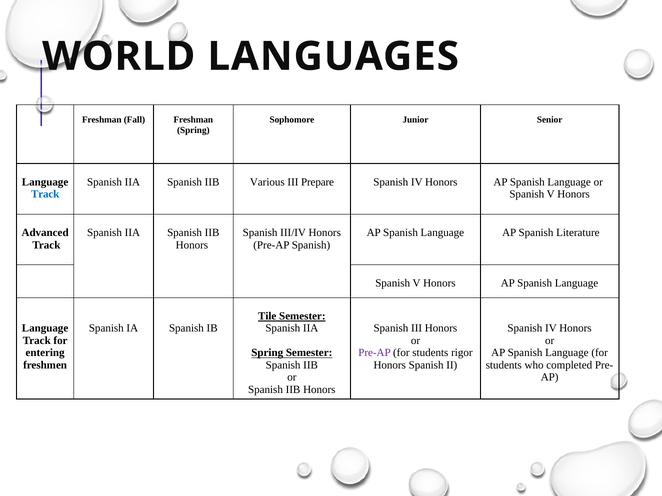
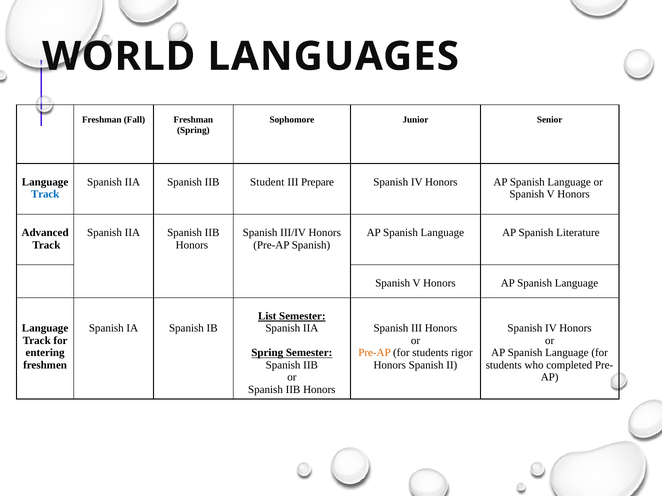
Various: Various -> Student (267, 182)
Tile: Tile -> List (267, 316)
Pre-AP colour: purple -> orange (374, 353)
